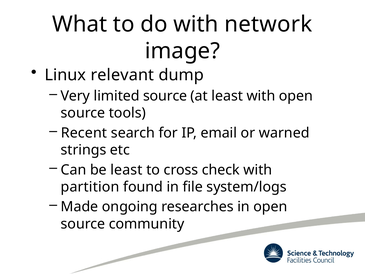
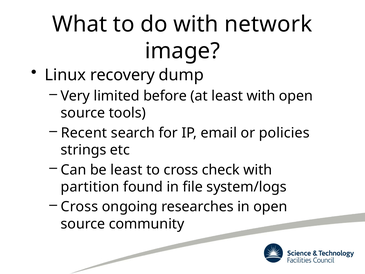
relevant: relevant -> recovery (122, 75)
limited source: source -> before (165, 96)
warned: warned -> policies (284, 133)
Made: Made -> Cross (79, 207)
